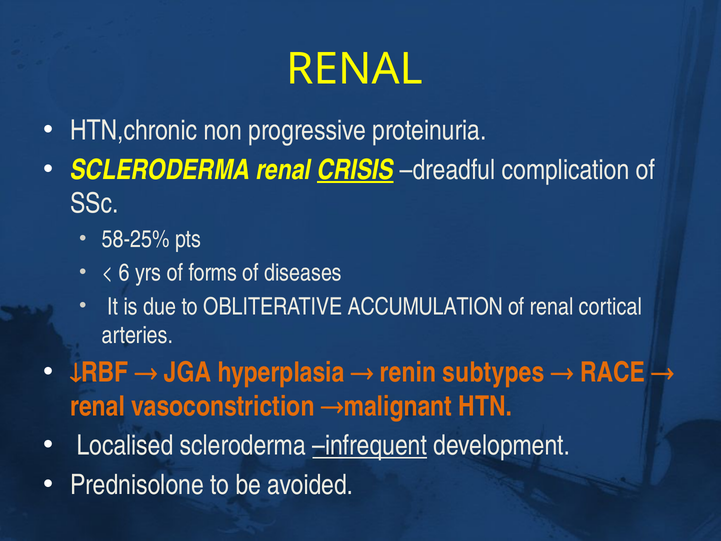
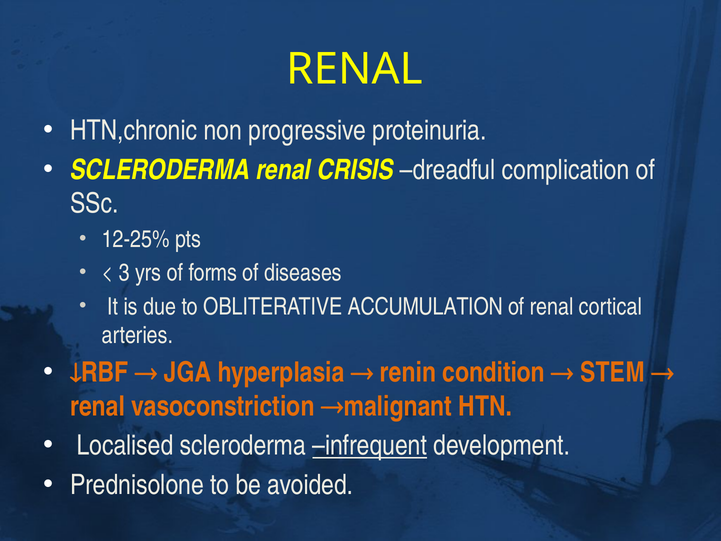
CRISIS underline: present -> none (355, 170)
58-25%: 58-25% -> 12-25% (136, 239)
6: 6 -> 3 (124, 273)
subtypes: subtypes -> condition (494, 372)
RACE: RACE -> STEM (612, 372)
